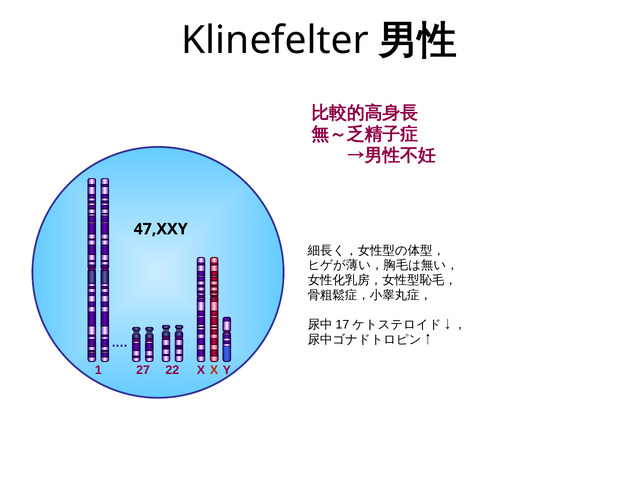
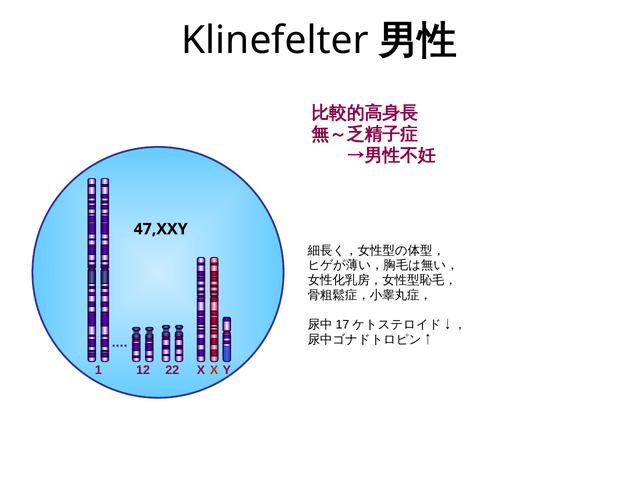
27: 27 -> 12 (143, 371)
